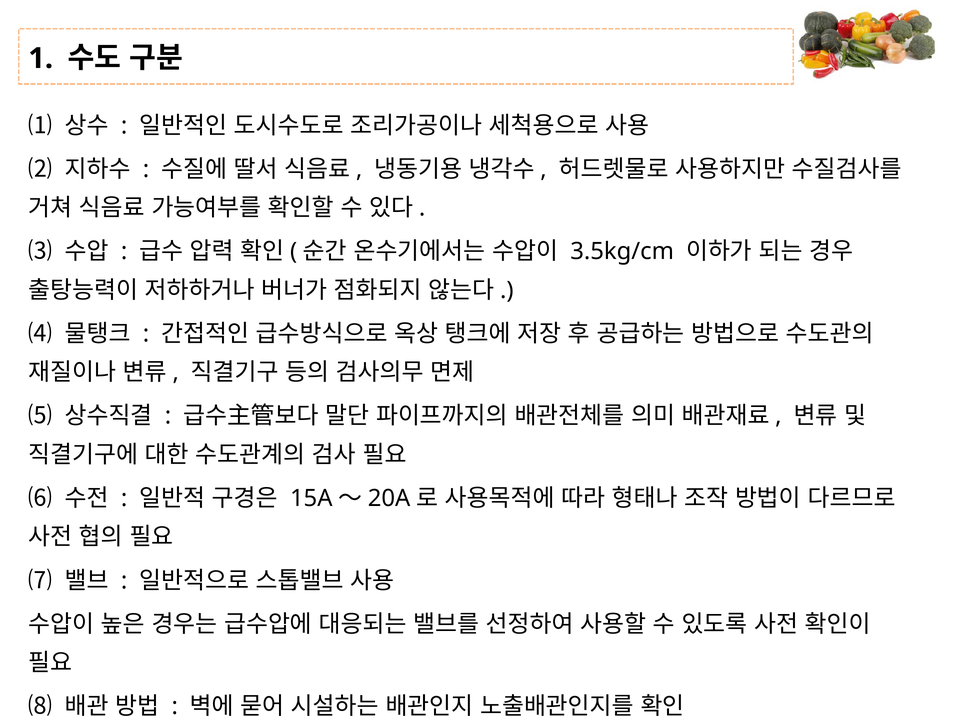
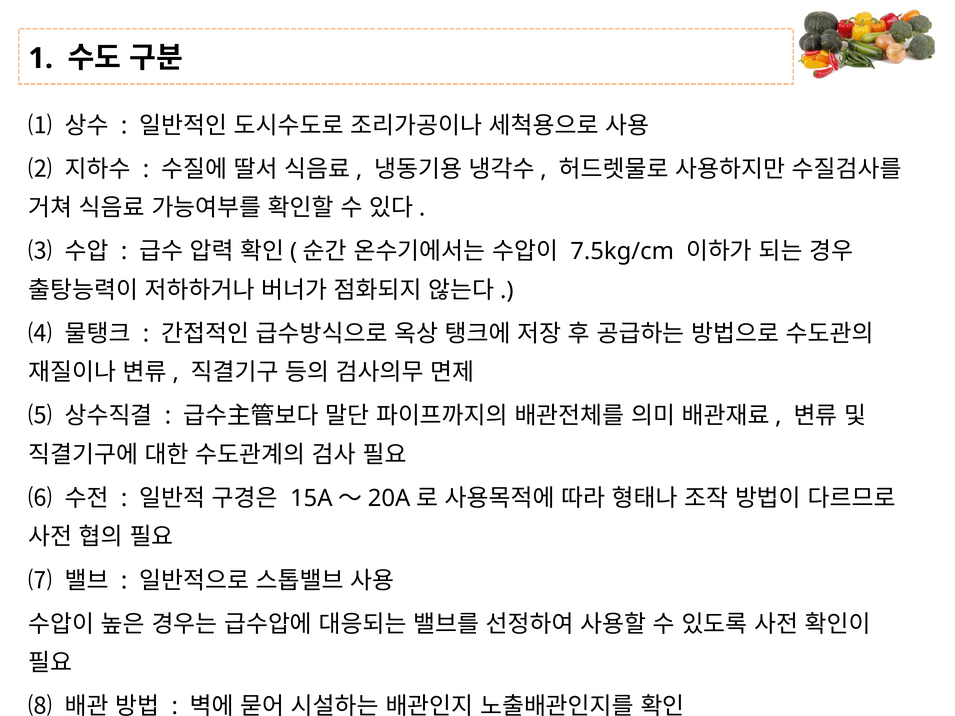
3.5kg/cm: 3.5kg/cm -> 7.5kg/cm (622, 252)
